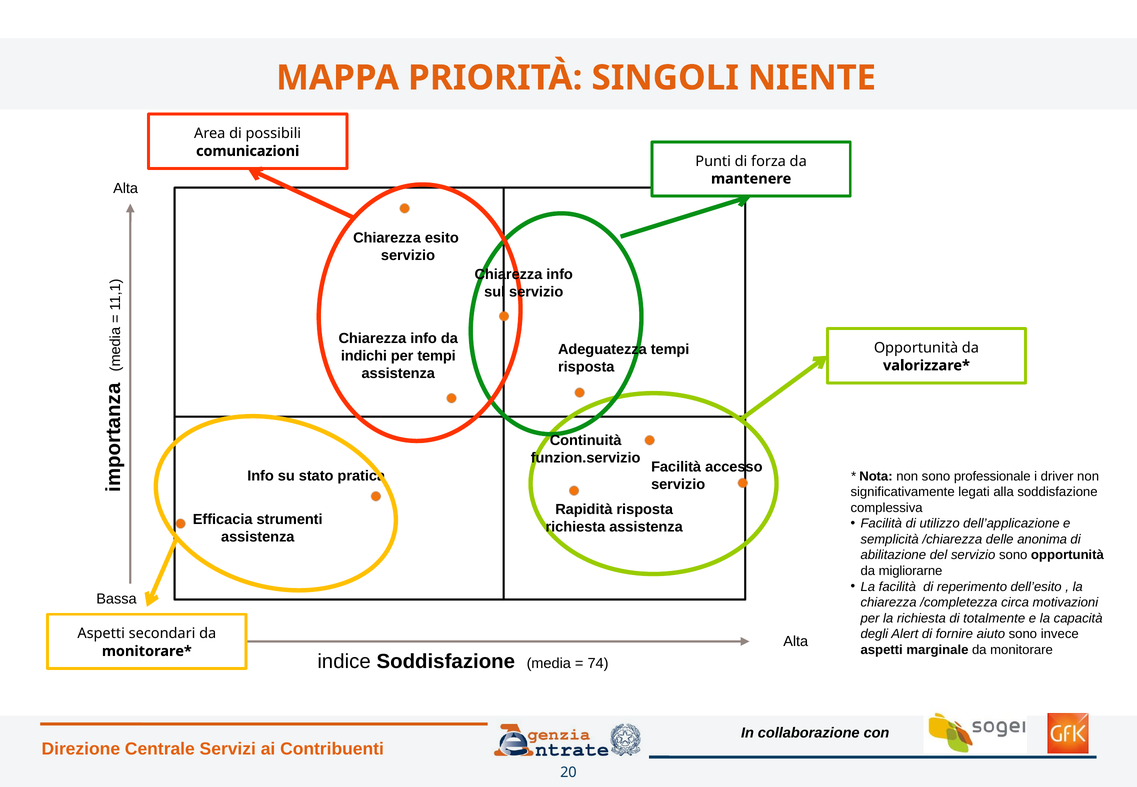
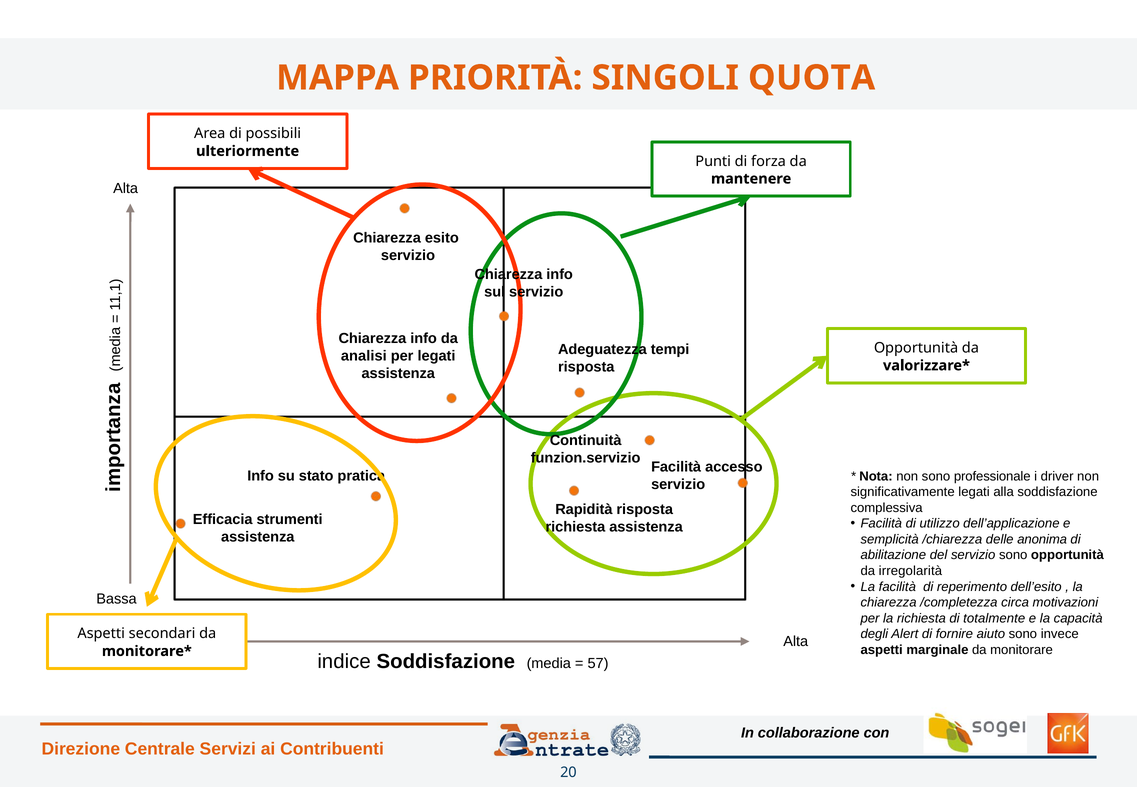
NIENTE: NIENTE -> QUOTA (812, 78)
comunicazioni: comunicazioni -> ulteriormente (248, 151)
indichi: indichi -> analisi (364, 356)
per tempi: tempi -> legati (436, 356)
migliorarne: migliorarne -> irregolarità (910, 571)
74: 74 -> 57 (598, 663)
